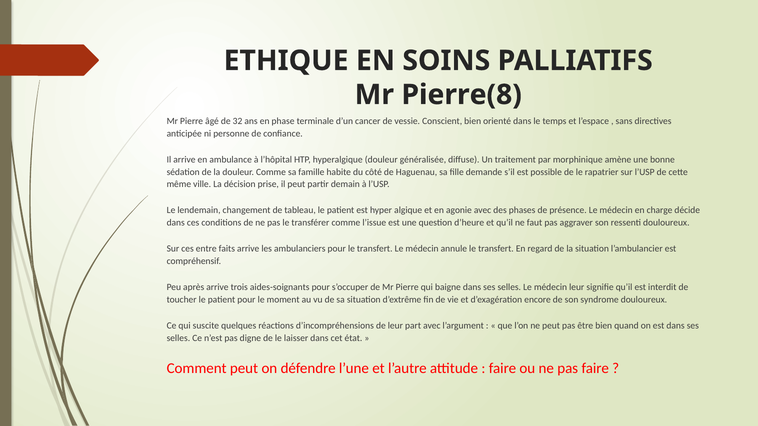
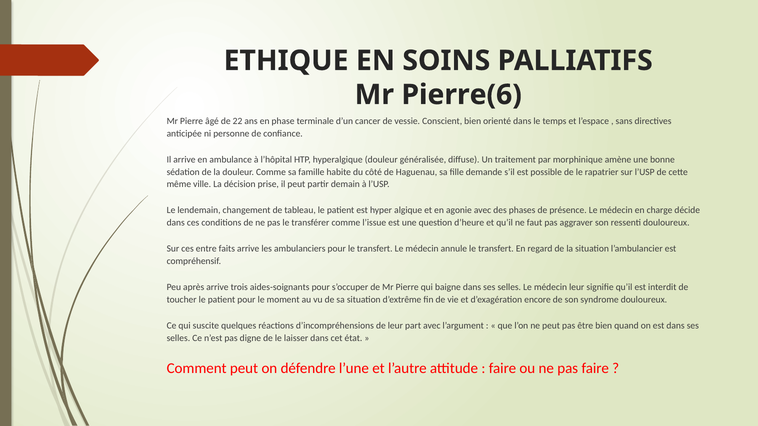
Pierre(8: Pierre(8 -> Pierre(6 (462, 95)
32: 32 -> 22 (238, 121)
